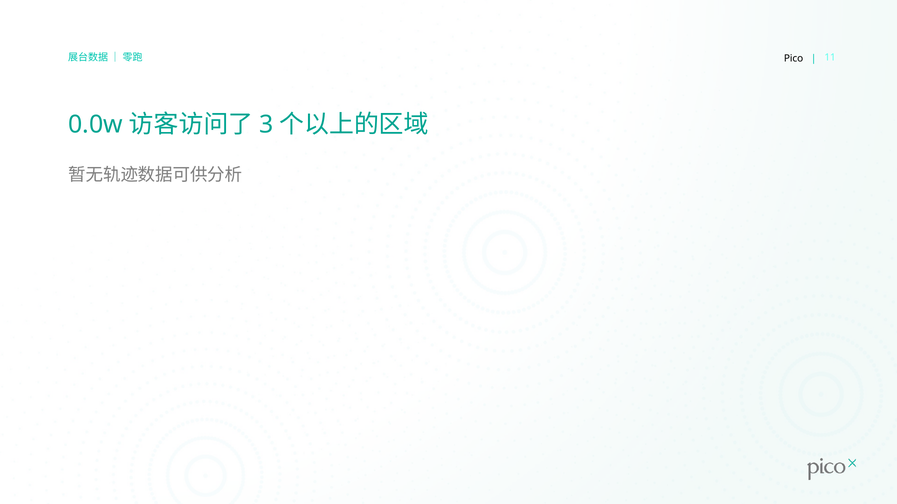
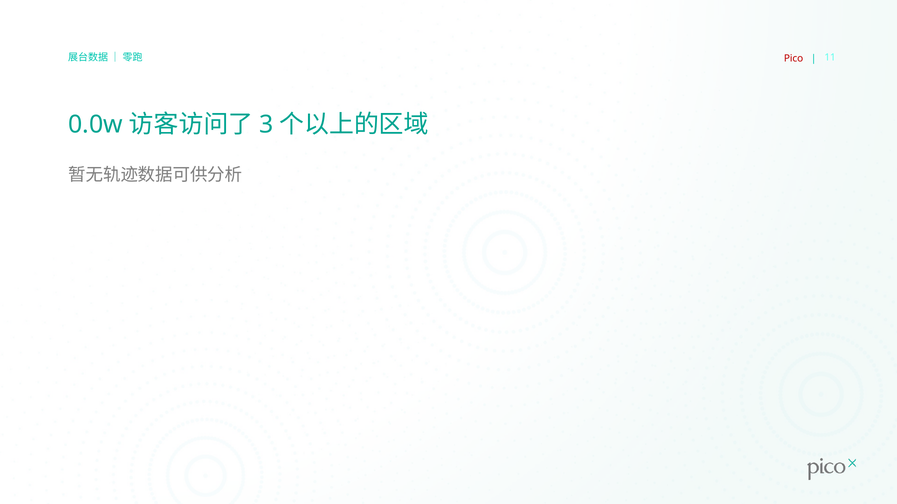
Pico colour: black -> red (794, 58)
